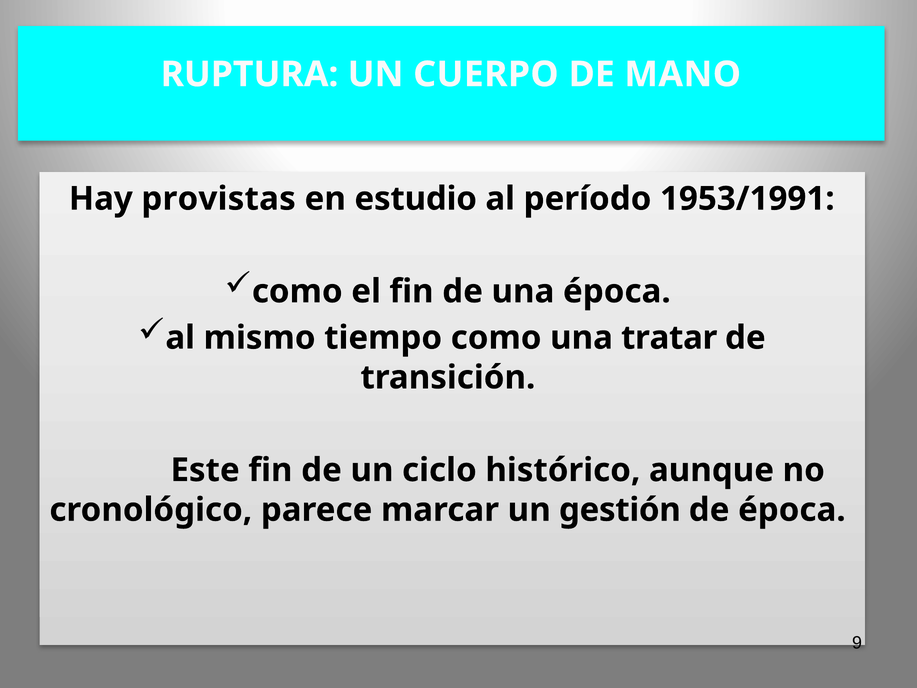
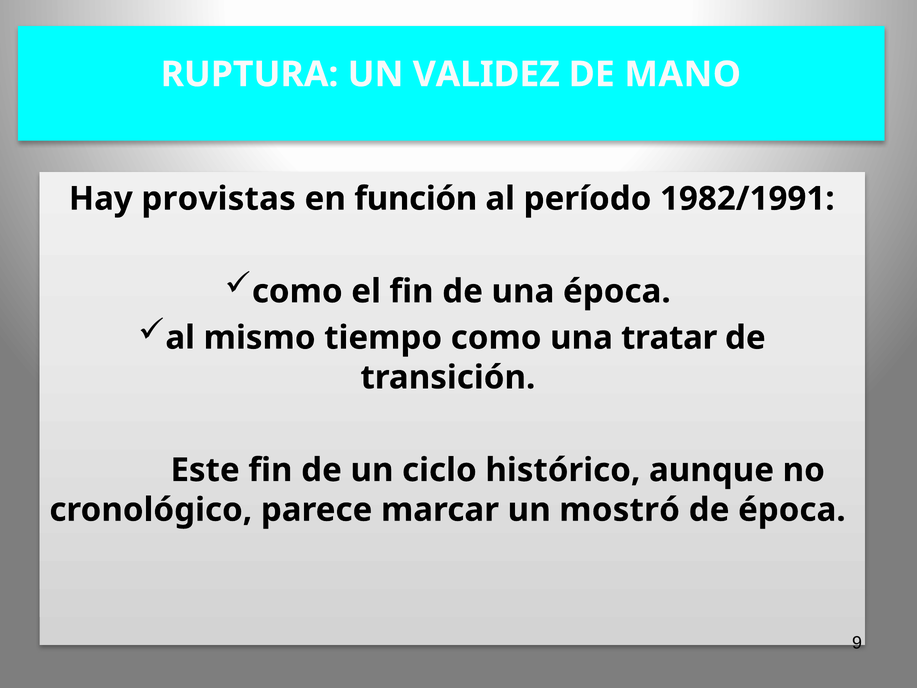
CUERPO: CUERPO -> VALIDEZ (486, 74)
estudio: estudio -> función (416, 199)
1953/1991: 1953/1991 -> 1982/1991 (747, 199)
gestión: gestión -> mostró (620, 510)
